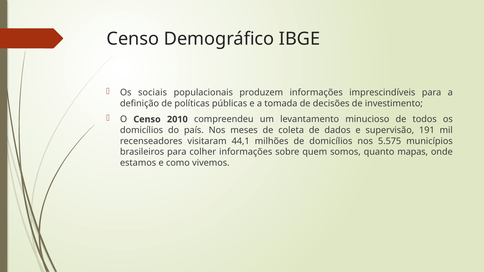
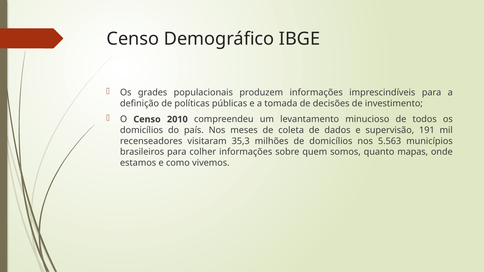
sociais: sociais -> grades (153, 93)
44,1: 44,1 -> 35,3 (241, 141)
5.575: 5.575 -> 5.563 (390, 141)
